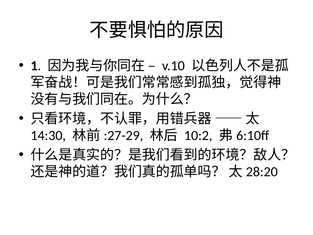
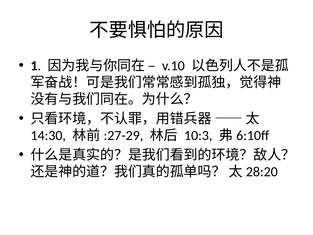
10:2: 10:2 -> 10:3 (198, 135)
